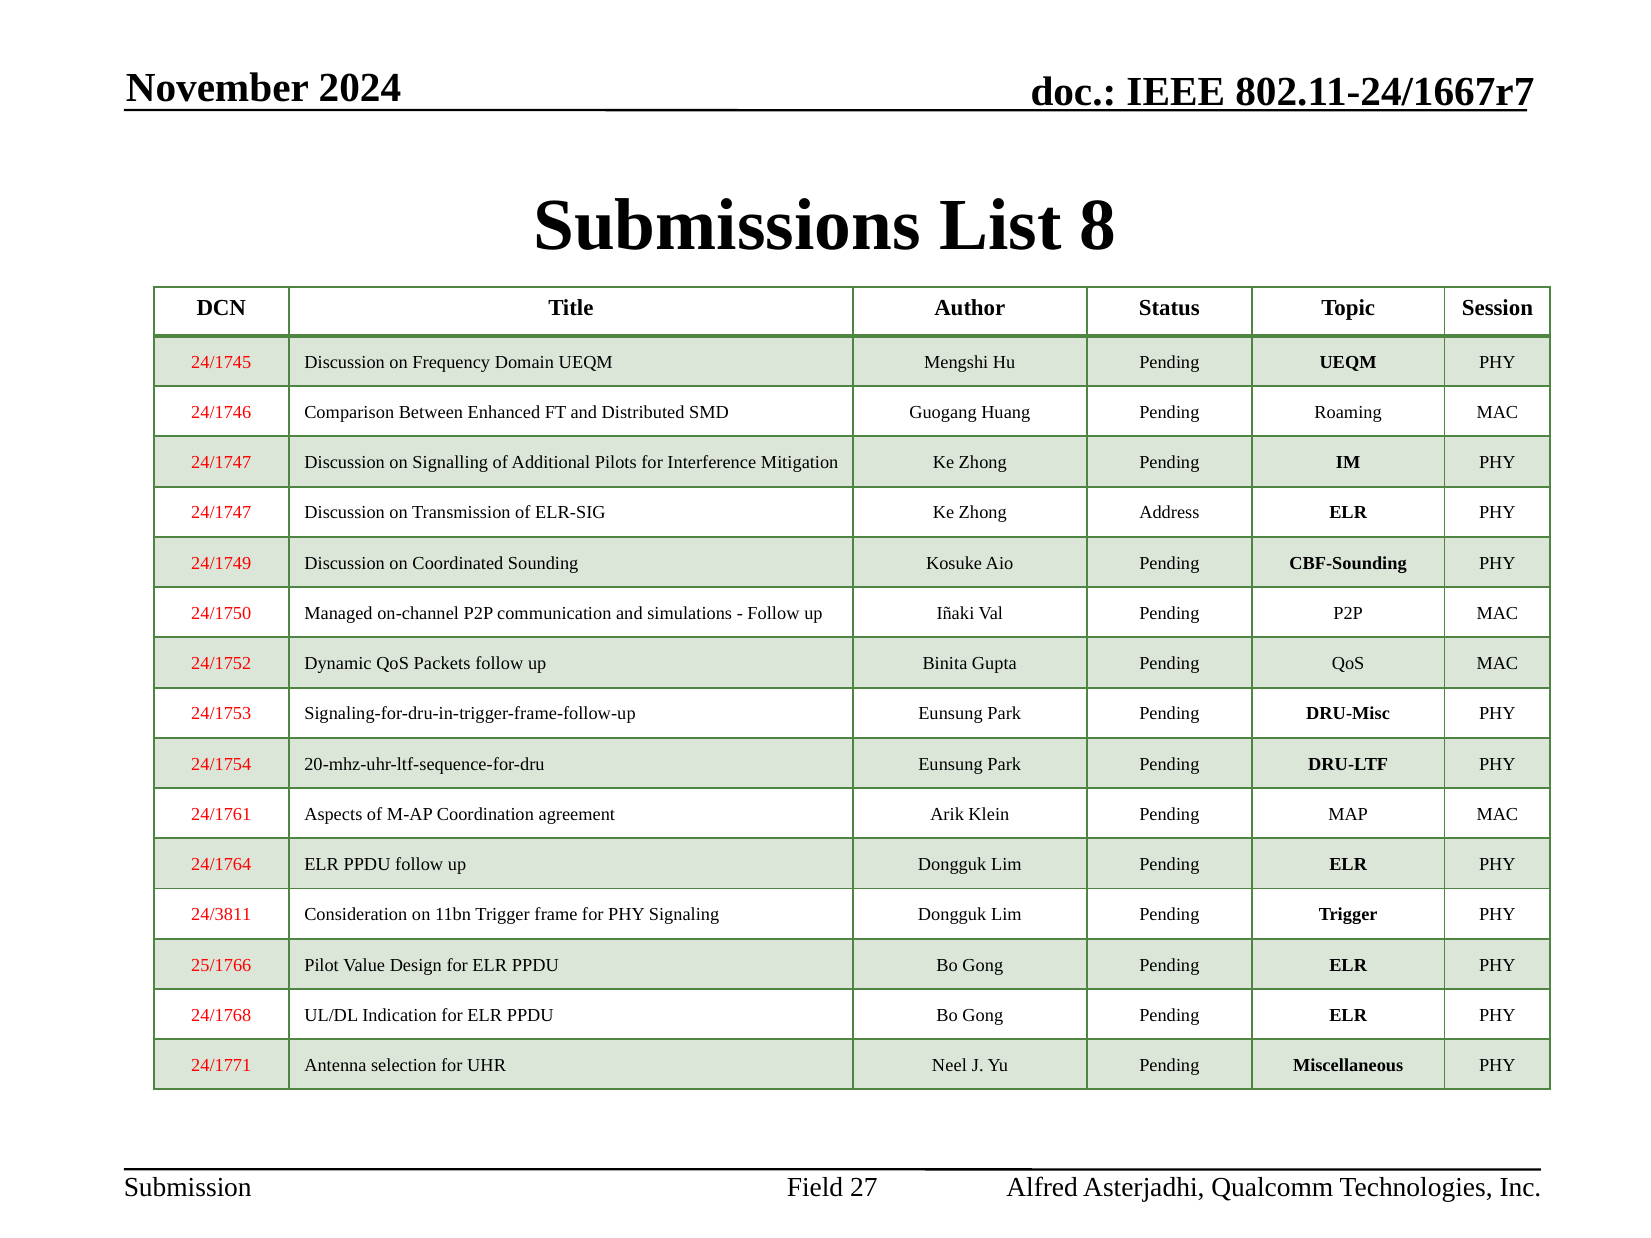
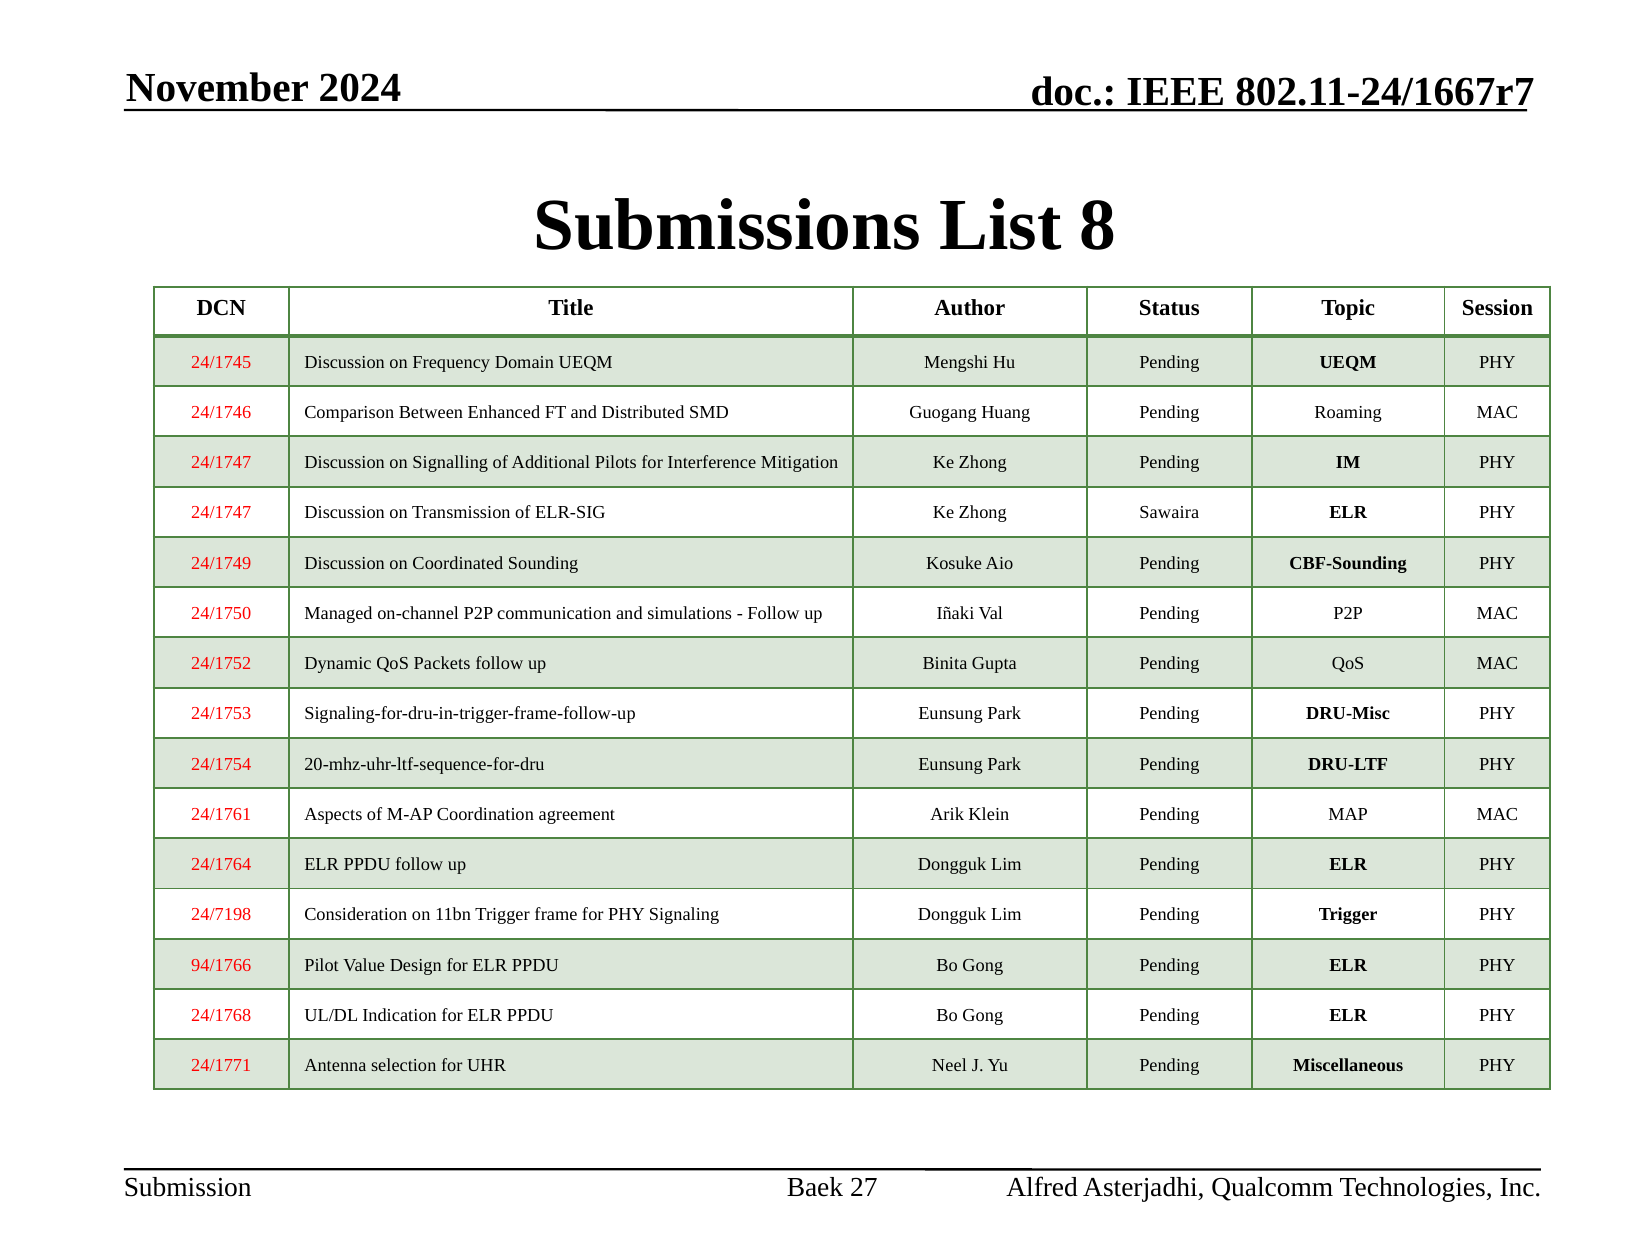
Address: Address -> Sawaira (1169, 513)
24/3811: 24/3811 -> 24/7198 (221, 915)
25/1766: 25/1766 -> 94/1766 (221, 965)
Field: Field -> Baek (815, 1188)
